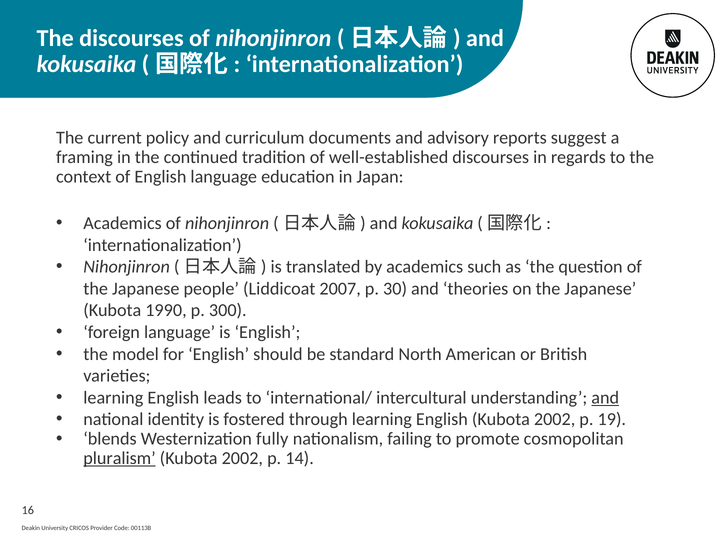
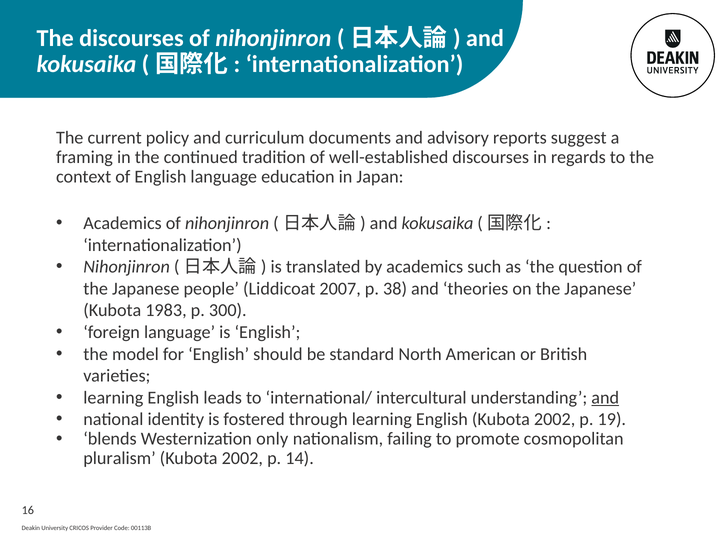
30: 30 -> 38 (395, 289)
1990: 1990 -> 1983 (166, 311)
fully: fully -> only (272, 439)
pluralism underline: present -> none (120, 459)
